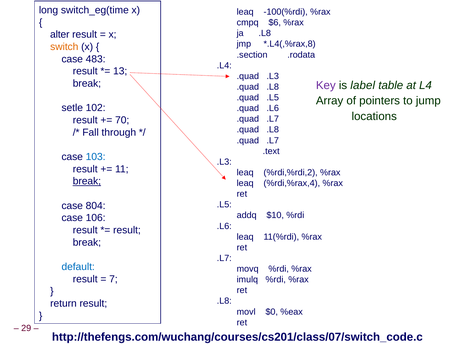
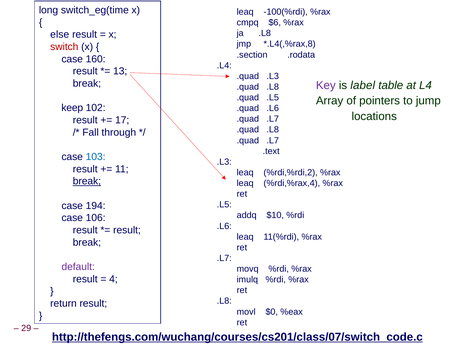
alter: alter -> else (60, 35)
switch colour: orange -> red (64, 47)
483: 483 -> 160 (96, 59)
setle: setle -> keep (72, 108)
70: 70 -> 17 (122, 120)
804: 804 -> 194 (96, 206)
default colour: blue -> purple (78, 267)
7: 7 -> 4 (113, 279)
http://thefengs.com/wuchang/courses/cs201/class/07/switch_code.c underline: none -> present (237, 337)
